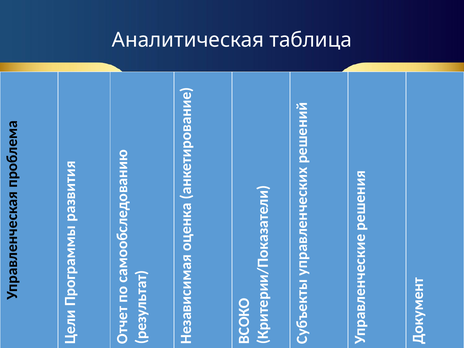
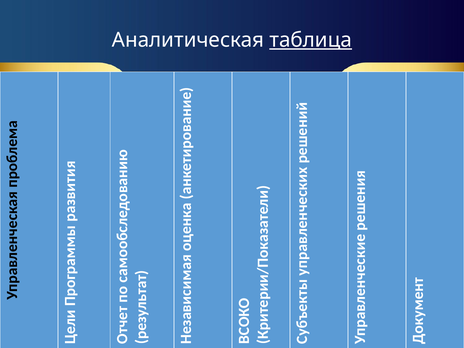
таблица underline: none -> present (311, 40)
